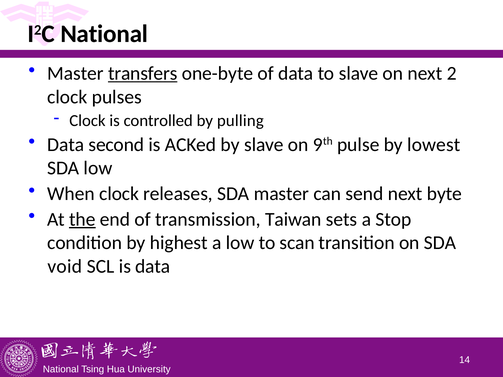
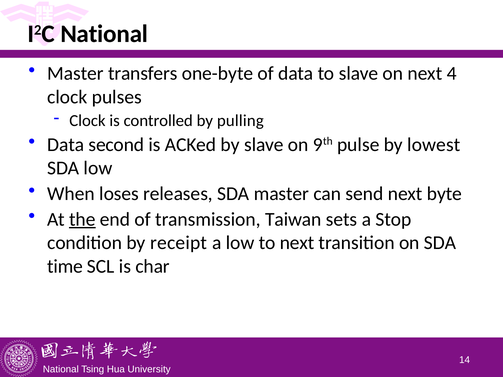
transfers underline: present -> none (143, 74)
2: 2 -> 4 (452, 74)
When clock: clock -> loses (119, 194)
highest: highest -> receipt (179, 243)
to scan: scan -> next (297, 243)
void: void -> time (65, 266)
is data: data -> char (153, 266)
